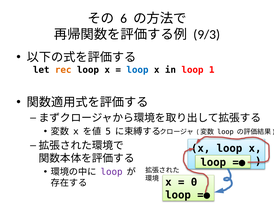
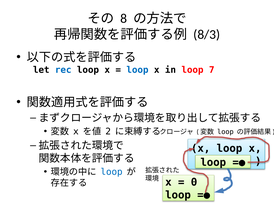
6: 6 -> 8 (124, 19)
9/3: 9/3 -> 8/3 (207, 35)
rec colour: orange -> blue (63, 70)
1: 1 -> 7 (212, 70)
5: 5 -> 2 (108, 132)
loop colour: purple -> blue (112, 172)
